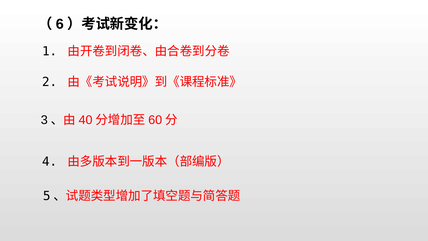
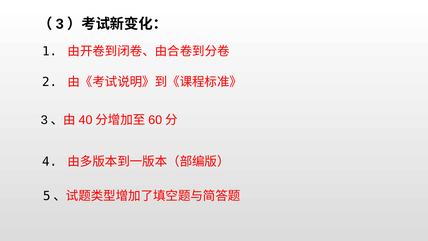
6: 6 -> 3 (60, 24)
